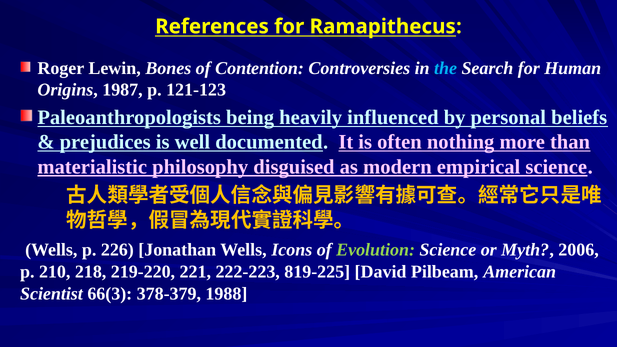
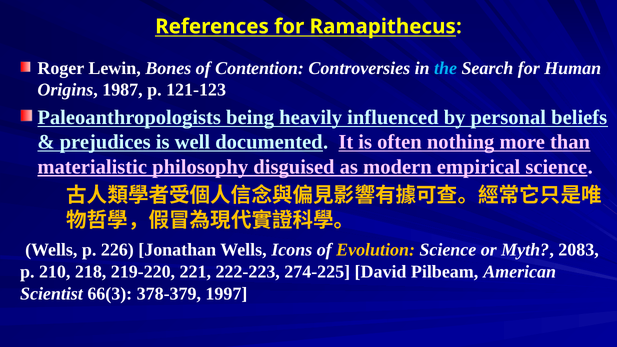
Evolution colour: light green -> yellow (376, 250)
2006: 2006 -> 2083 (579, 250)
819-225: 819-225 -> 274-225 (317, 272)
1988: 1988 -> 1997 (226, 294)
